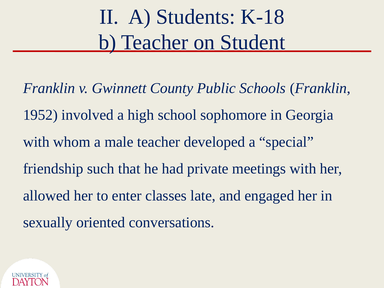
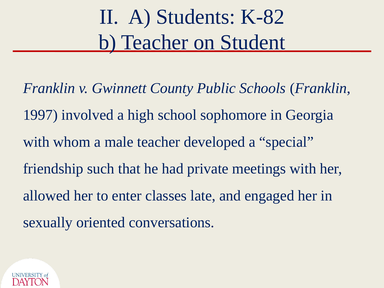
K-18: K-18 -> K-82 (263, 17)
1952: 1952 -> 1997 (40, 115)
